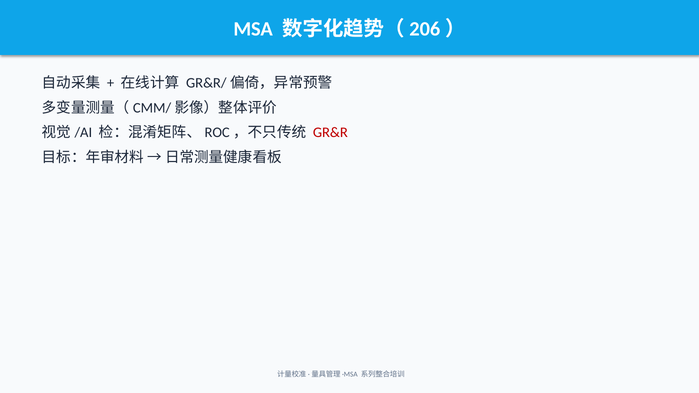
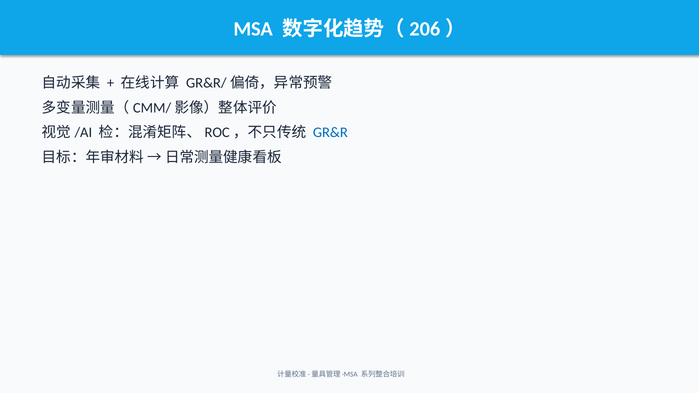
GR&R colour: red -> blue (330, 133)
